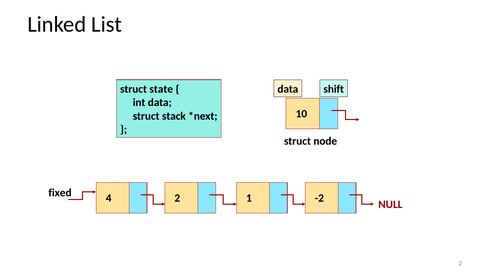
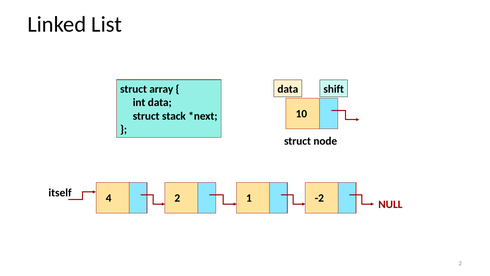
state: state -> array (161, 89)
fixed: fixed -> itself (60, 192)
